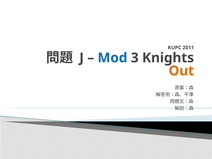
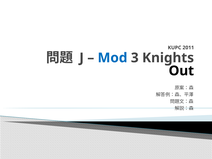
Out colour: orange -> black (181, 71)
